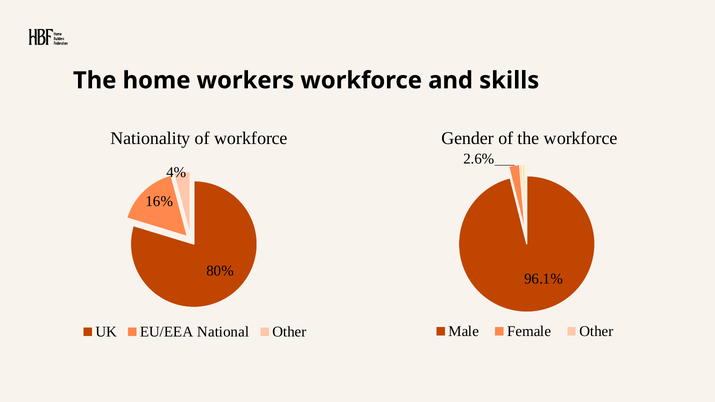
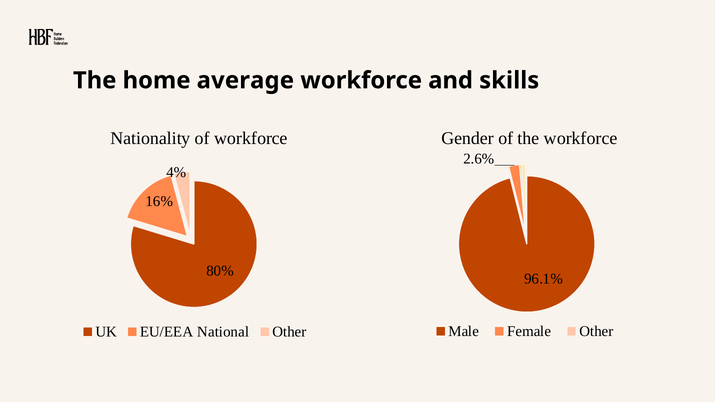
workers: workers -> average (245, 80)
